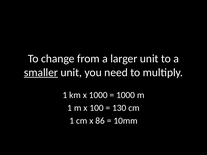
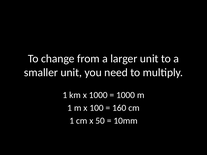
smaller underline: present -> none (41, 73)
130: 130 -> 160 (119, 108)
86: 86 -> 50 (100, 121)
